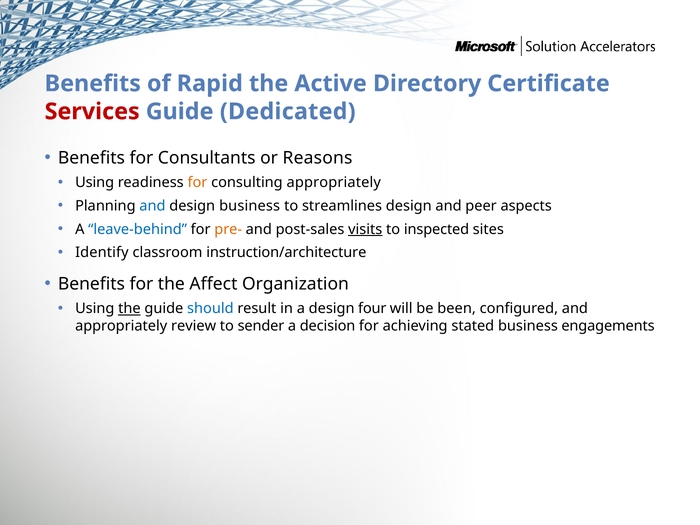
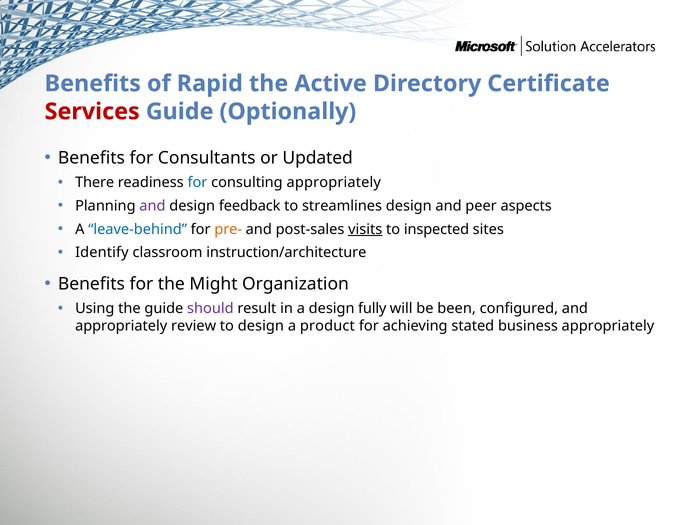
Dedicated: Dedicated -> Optionally (288, 112)
Reasons: Reasons -> Updated (318, 158)
Using: Using -> There (95, 183)
for colour: orange -> blue (197, 183)
and colour: blue -> purple (152, 206)
design business: business -> feedback (250, 206)
Affect: Affect -> Might (214, 284)
the underline: present -> none (129, 309)
should colour: blue -> purple (210, 309)
four: four -> fully (372, 309)
to sender: sender -> design (261, 326)
decision: decision -> product (327, 326)
business engagements: engagements -> appropriately (608, 326)
